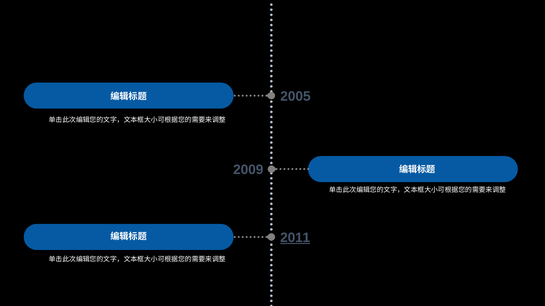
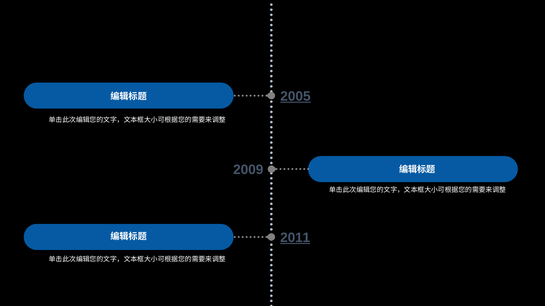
2005 underline: none -> present (295, 97)
